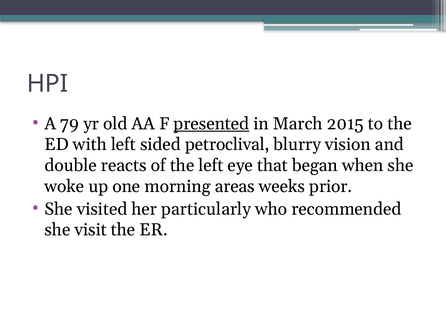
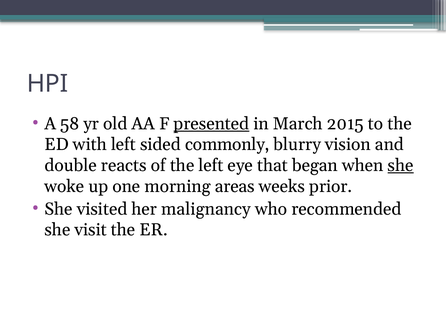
79: 79 -> 58 (70, 124)
petroclival: petroclival -> commonly (227, 144)
she underline: none -> present (401, 165)
particularly: particularly -> malignancy (206, 209)
